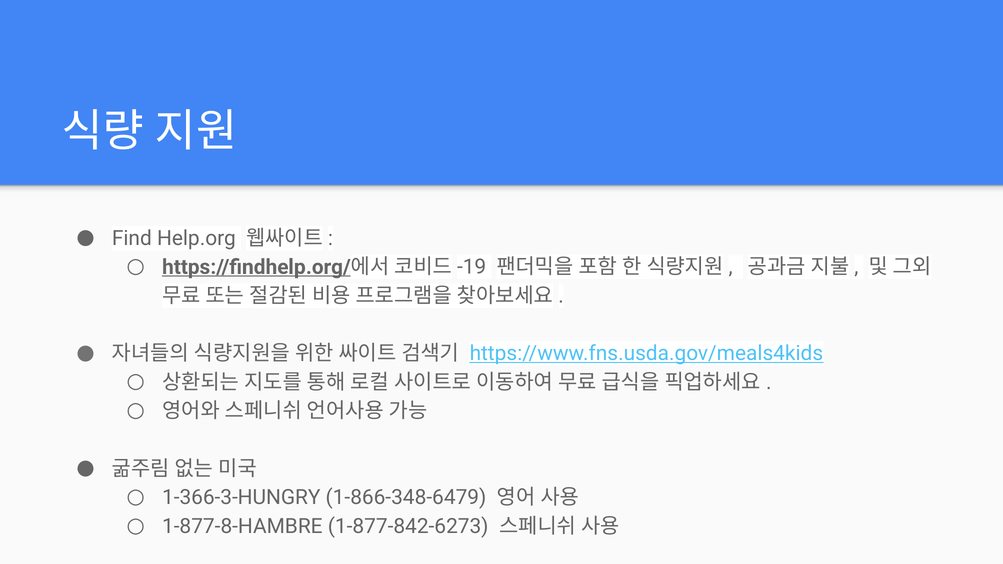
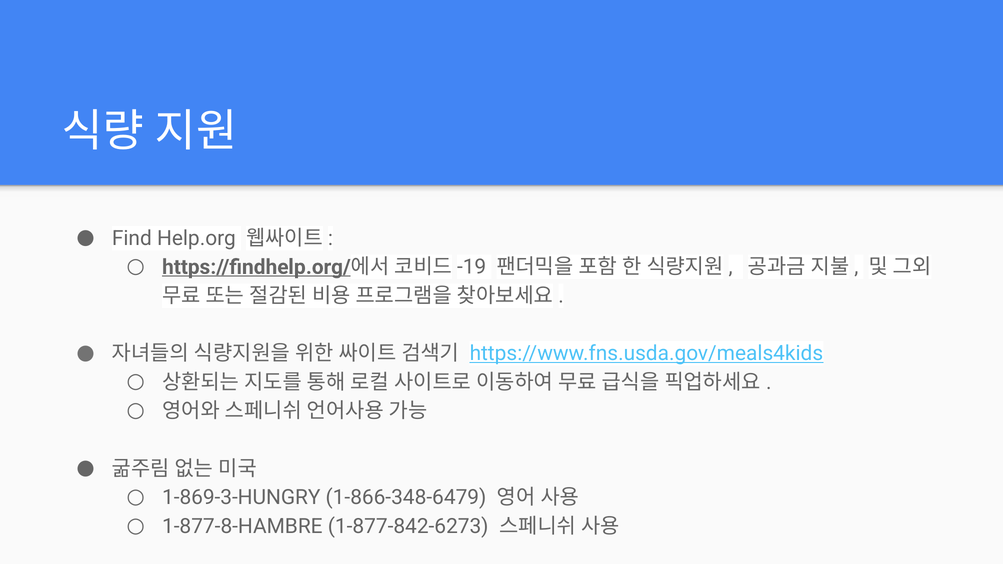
1-366-3-HUNGRY: 1-366-3-HUNGRY -> 1-869-3-HUNGRY (241, 498)
